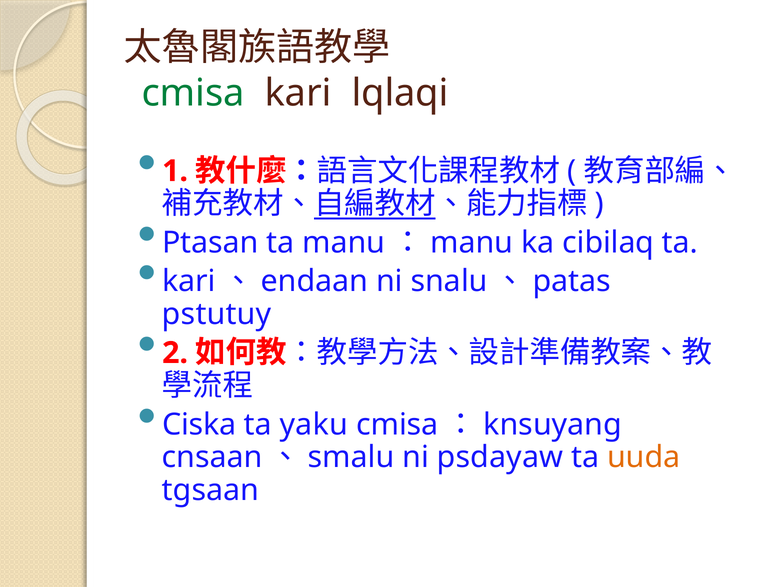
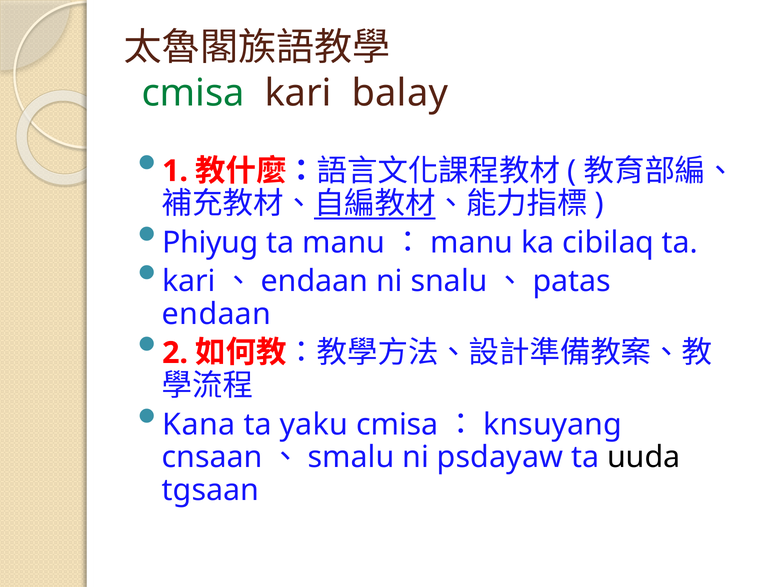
lqlaqi: lqlaqi -> balay (400, 93)
Ptasan: Ptasan -> Phiyug (210, 243)
pstutuy: pstutuy -> endaan (217, 314)
Ciska: Ciska -> Kana (199, 425)
uuda colour: orange -> black (644, 458)
